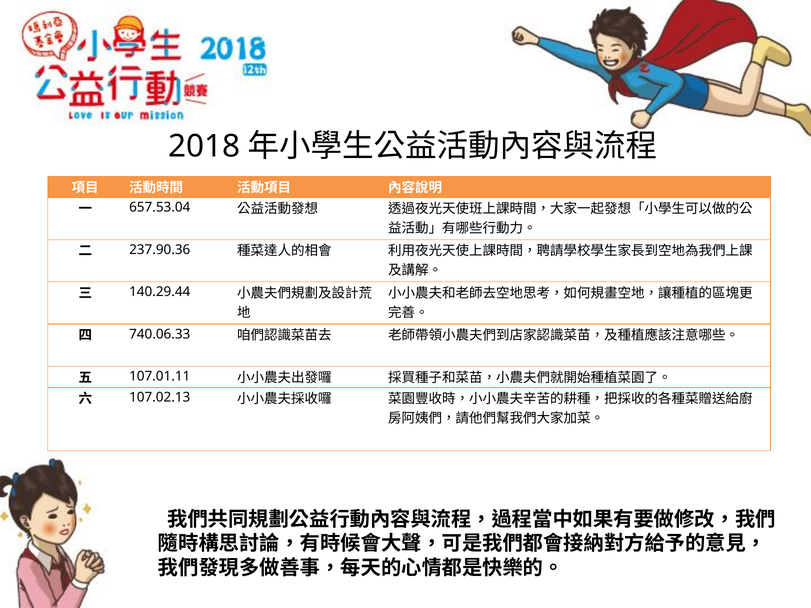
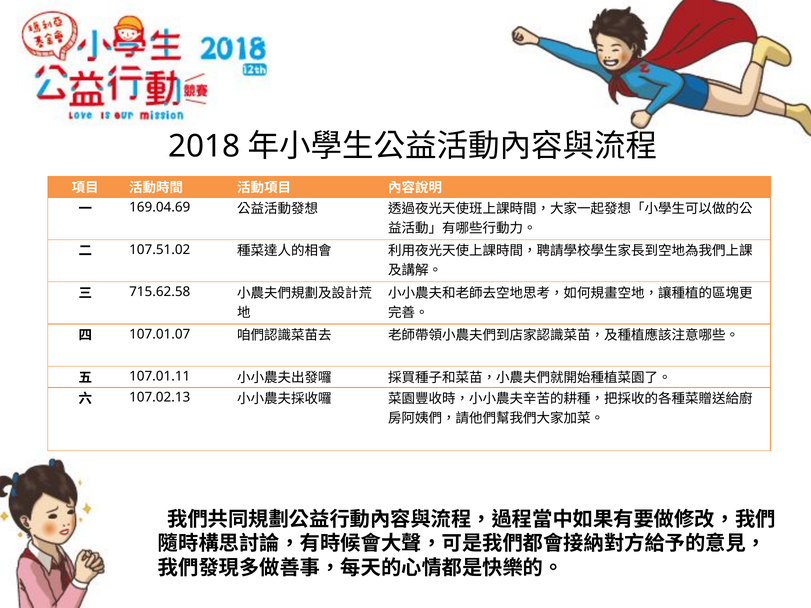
657.53.04: 657.53.04 -> 169.04.69 (160, 208)
237.90.36: 237.90.36 -> 107.51.02 (160, 250)
140.29.44: 140.29.44 -> 715.62.58 (160, 292)
740.06.33: 740.06.33 -> 107.01.07 (160, 334)
